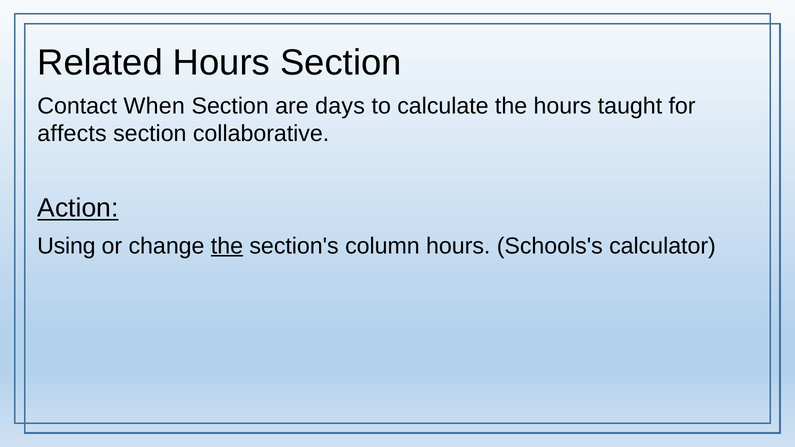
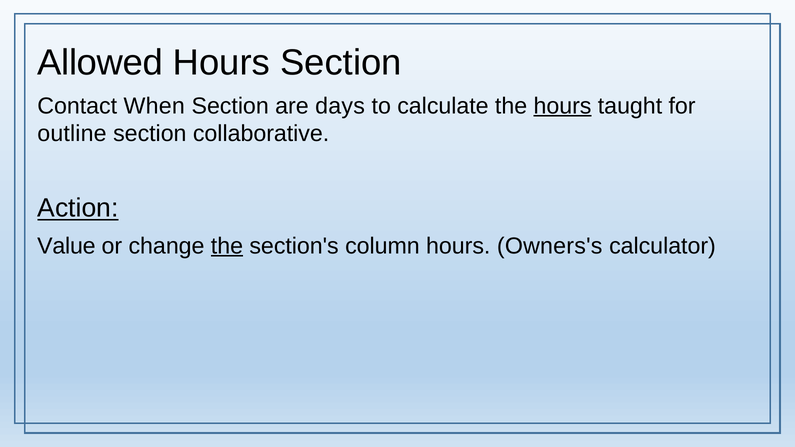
Related: Related -> Allowed (100, 63)
hours underline: none -> present (563, 106)
affects: affects -> outline (72, 134)
Using: Using -> Value (66, 246)
Schools's: Schools's -> Owners's (550, 246)
